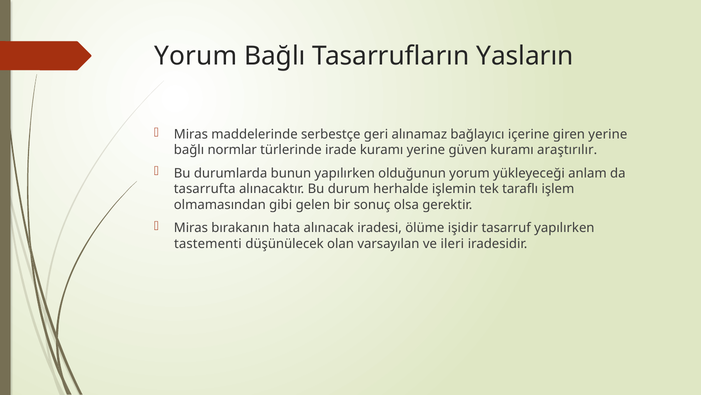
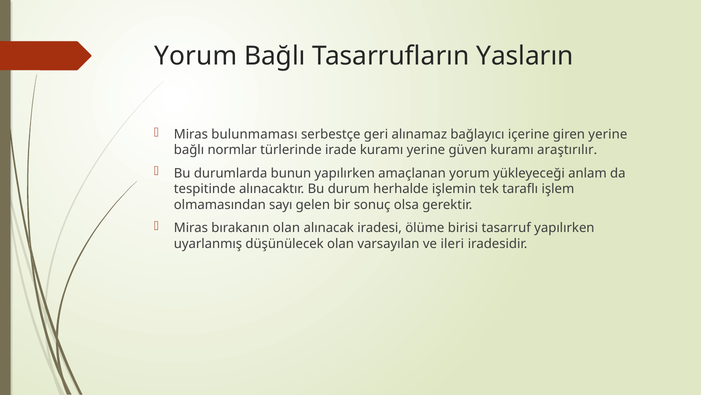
maddelerinde: maddelerinde -> bulunmaması (254, 134)
olduğunun: olduğunun -> amaçlanan (412, 173)
tasarrufta: tasarrufta -> tespitinde (205, 189)
gibi: gibi -> sayı (281, 205)
bırakanın hata: hata -> olan (286, 228)
işidir: işidir -> birisi (463, 228)
tastementi: tastementi -> uyarlanmış (208, 243)
